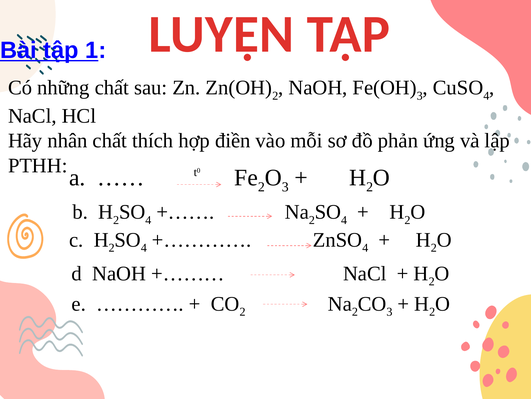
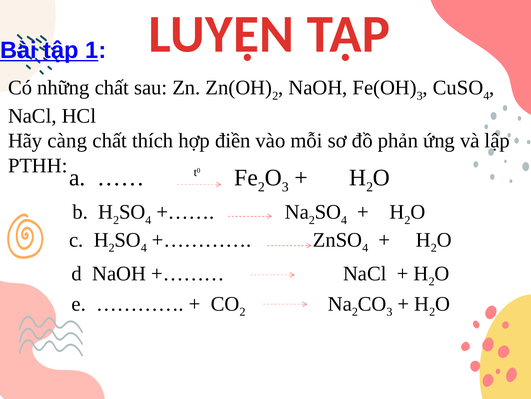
nhân: nhân -> càng (67, 141)
